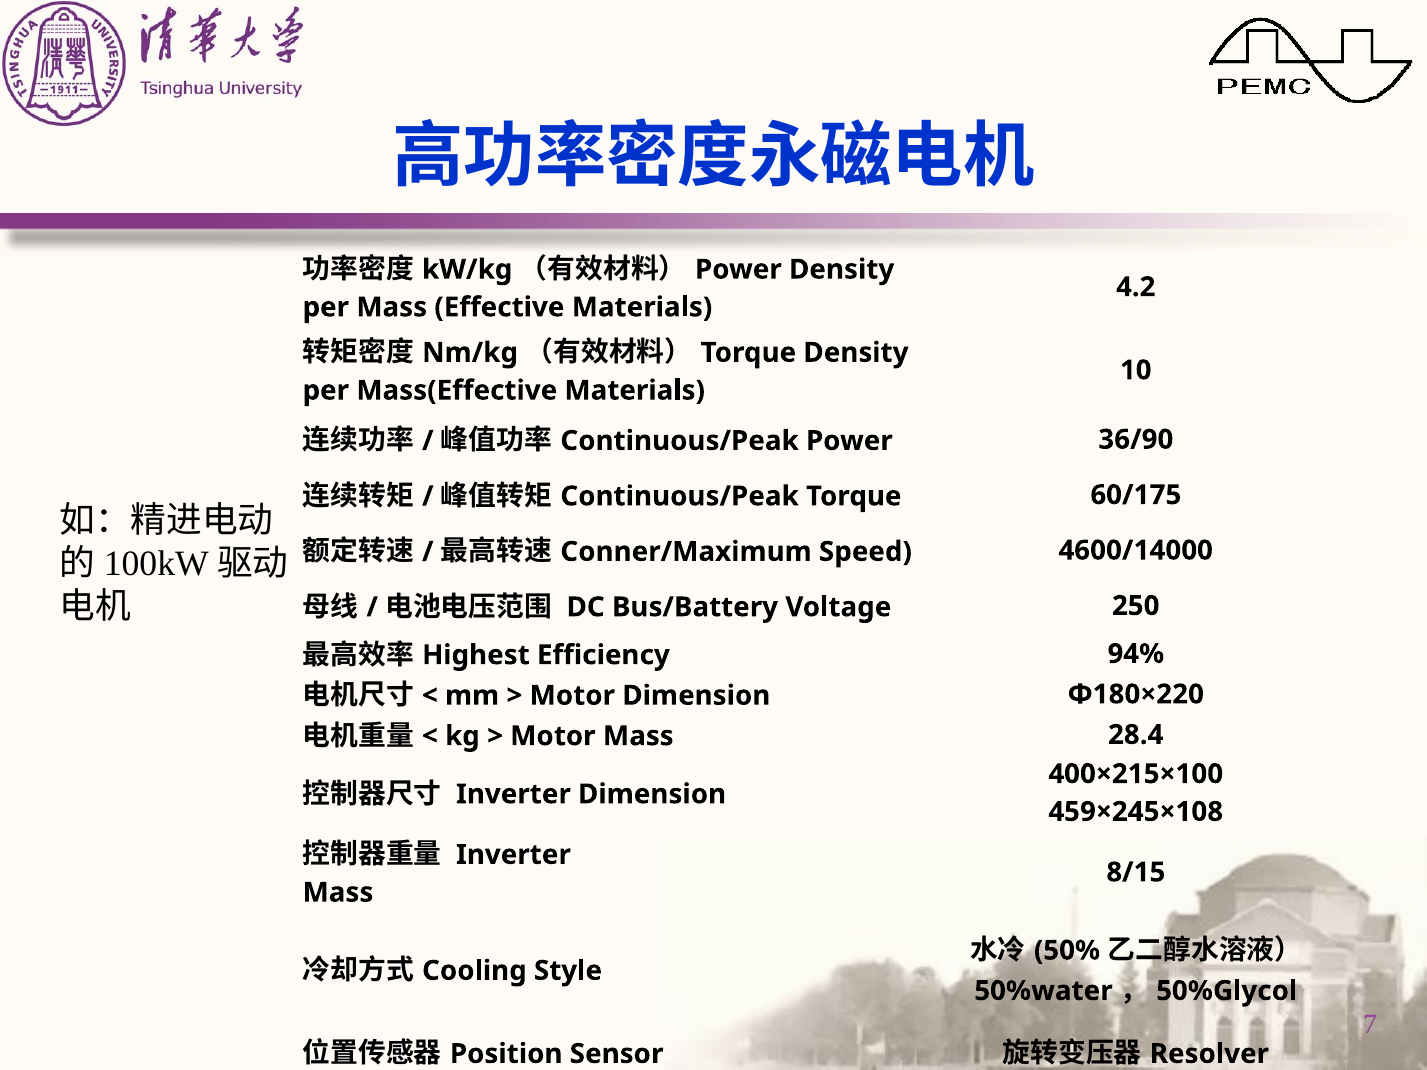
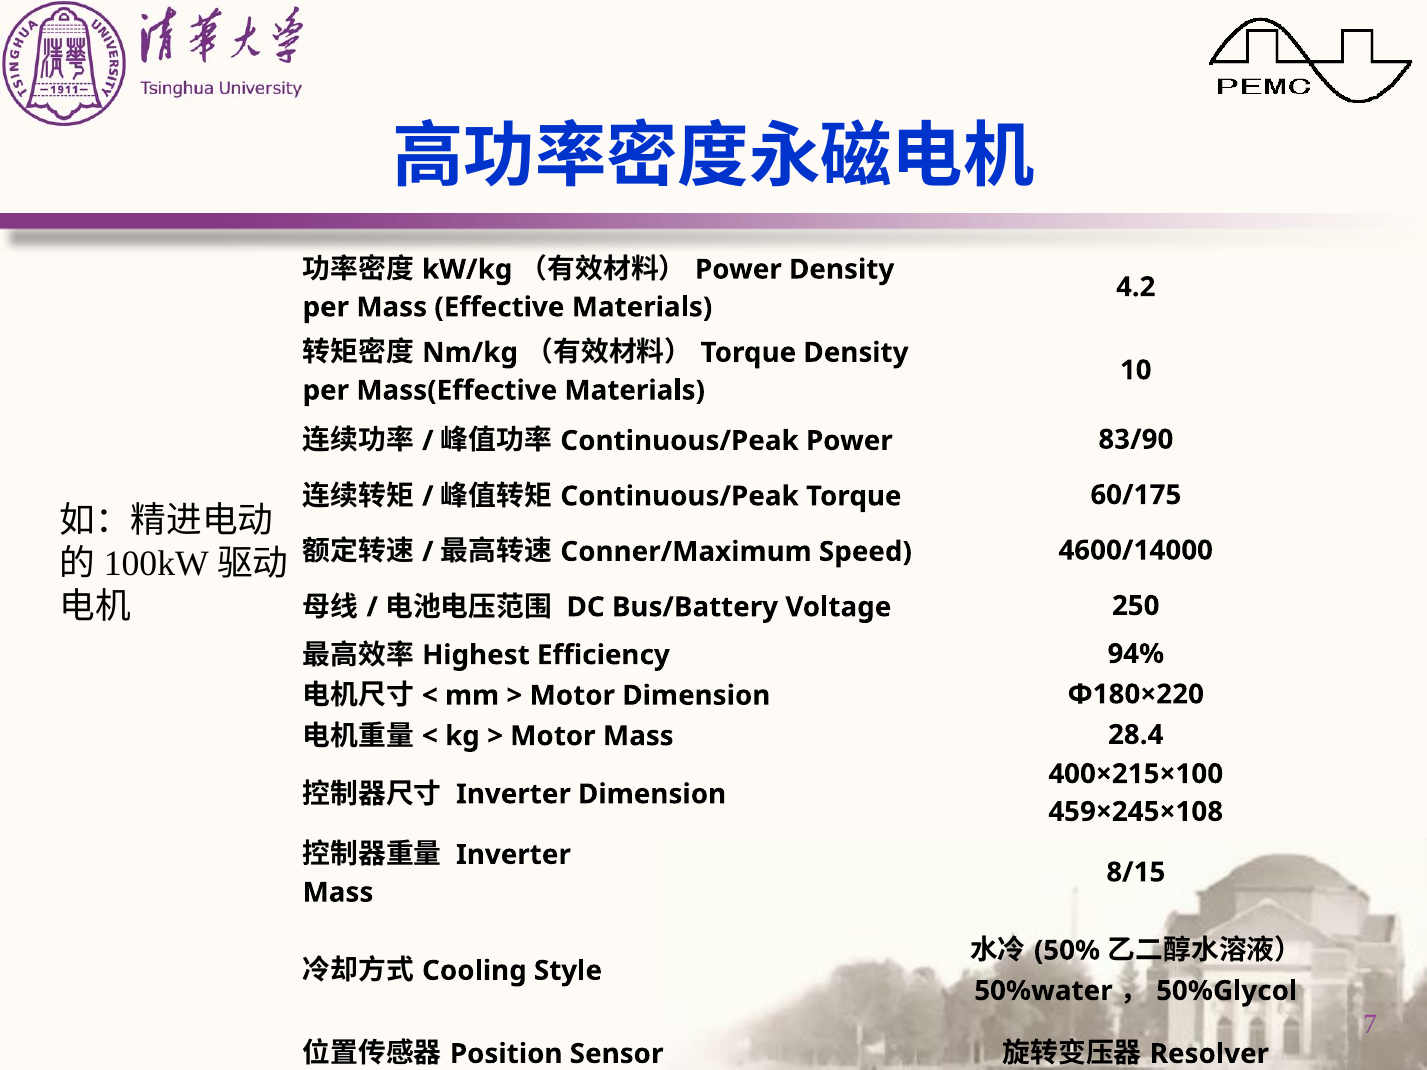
36/90: 36/90 -> 83/90 (1136, 440)
